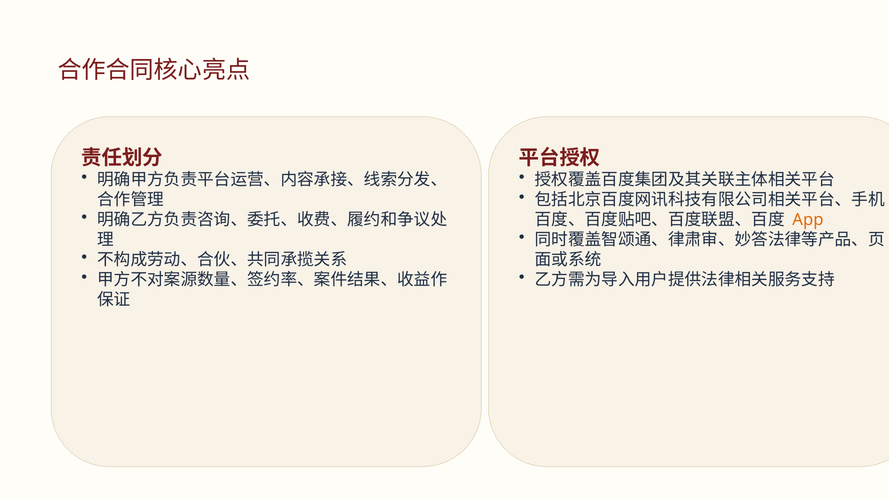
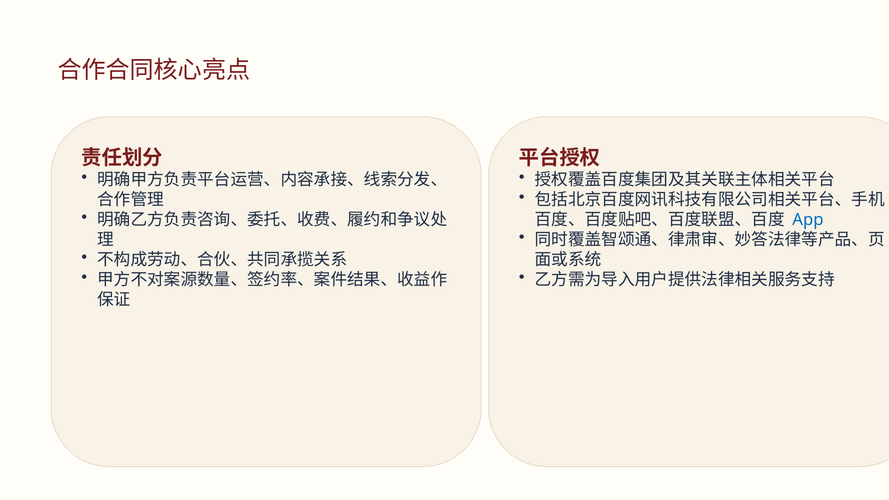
App colour: orange -> blue (808, 220)
